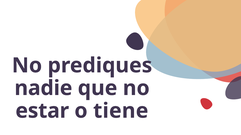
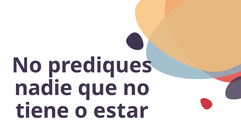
estar: estar -> tiene (42, 111)
tiene: tiene -> estar (121, 111)
